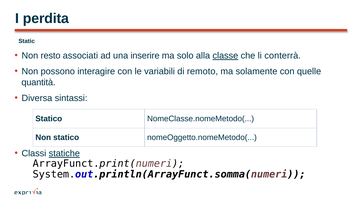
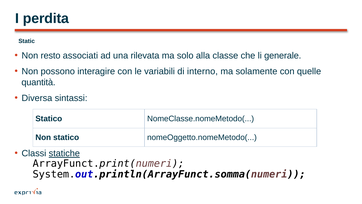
inserire: inserire -> rilevata (145, 56)
classe underline: present -> none (225, 56)
conterrà: conterrà -> generale (283, 56)
remoto: remoto -> interno (202, 71)
